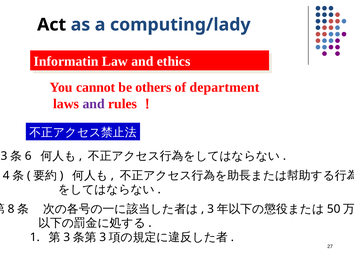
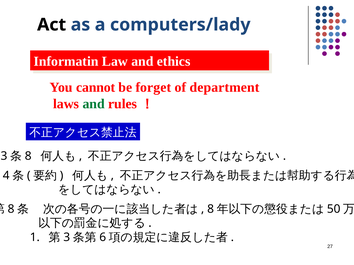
computing/lady: computing/lady -> computers/lady (180, 25)
others: others -> forget (153, 87)
and colour: purple -> green (94, 104)
6: 6 -> 8 (28, 156)
3: 3 -> 8 (211, 209)
3: 3 -> 6 (103, 238)
